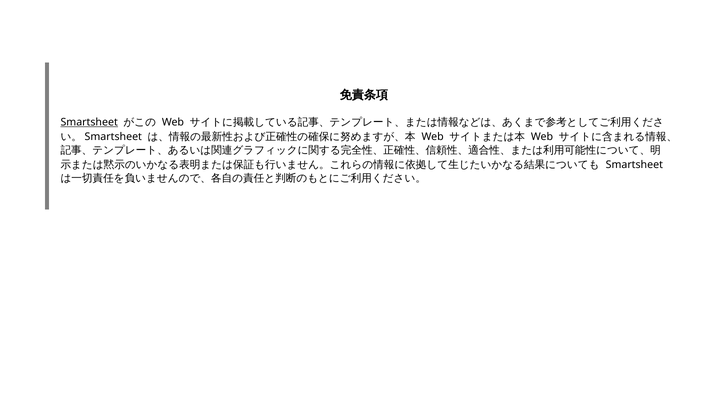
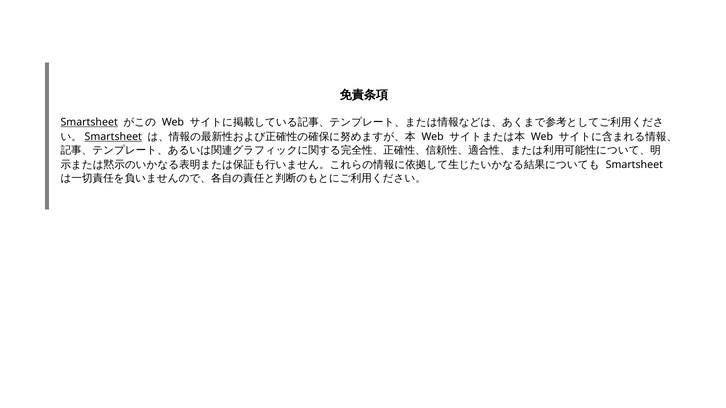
Smartsheet underline: none -> present (113, 137)
